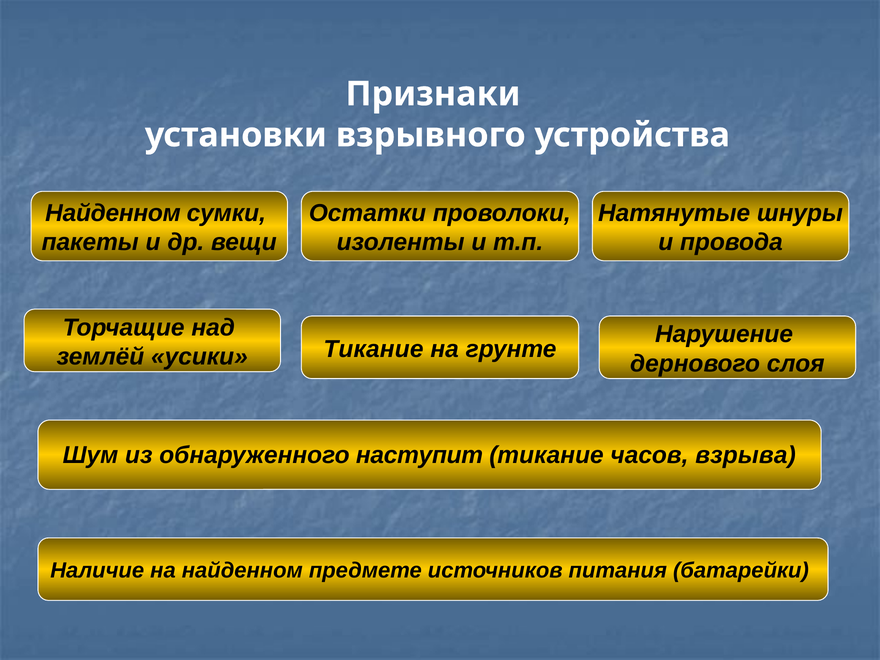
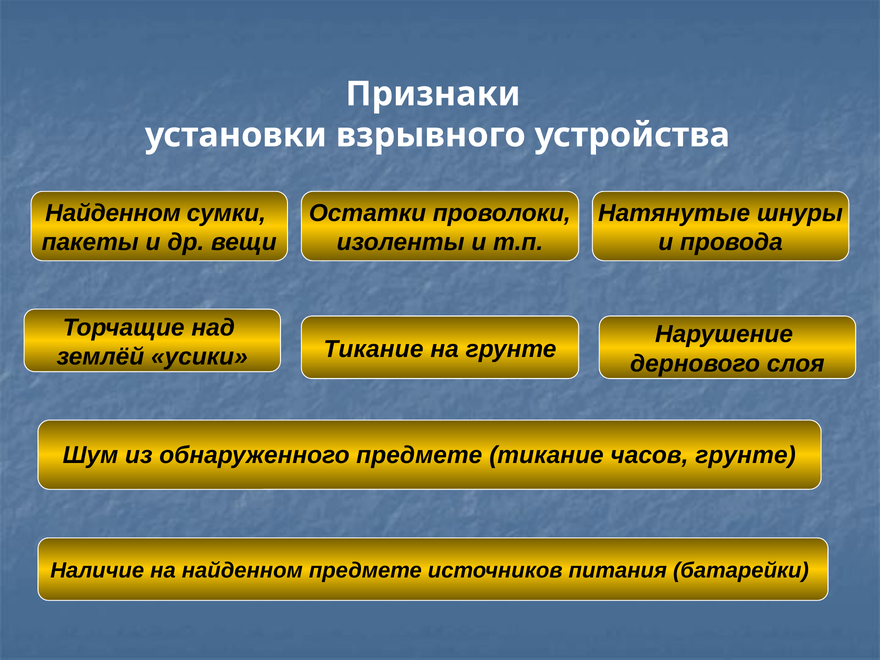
обнаруженного наступит: наступит -> предмете (419, 455)
часов взрыва: взрыва -> грунте (746, 455)
